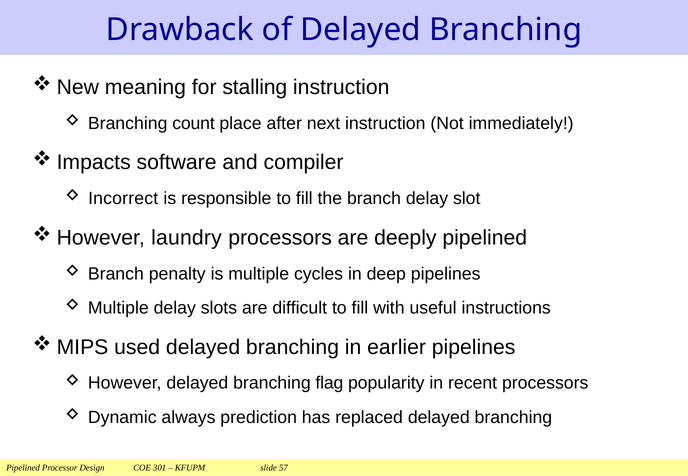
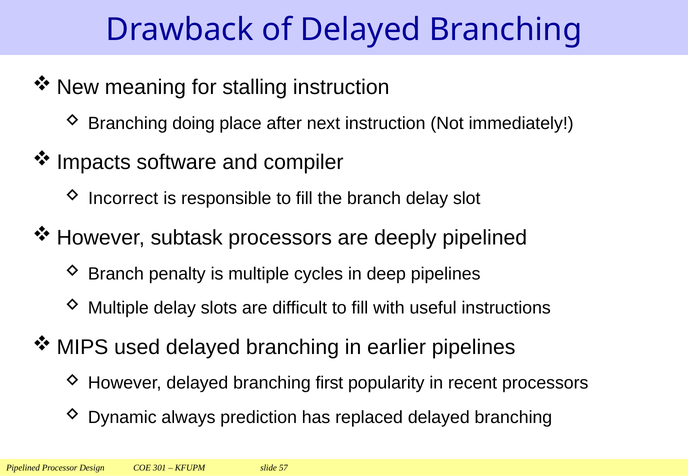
count: count -> doing (194, 123)
laundry: laundry -> subtask (187, 238)
flag: flag -> first (329, 383)
